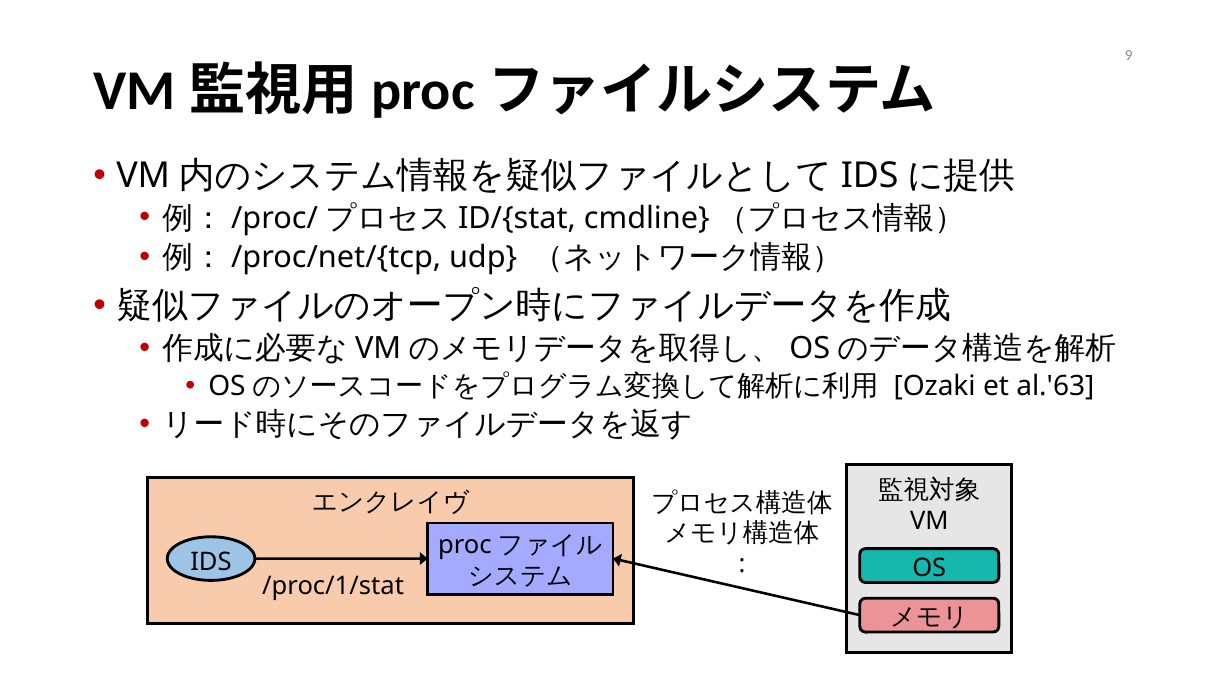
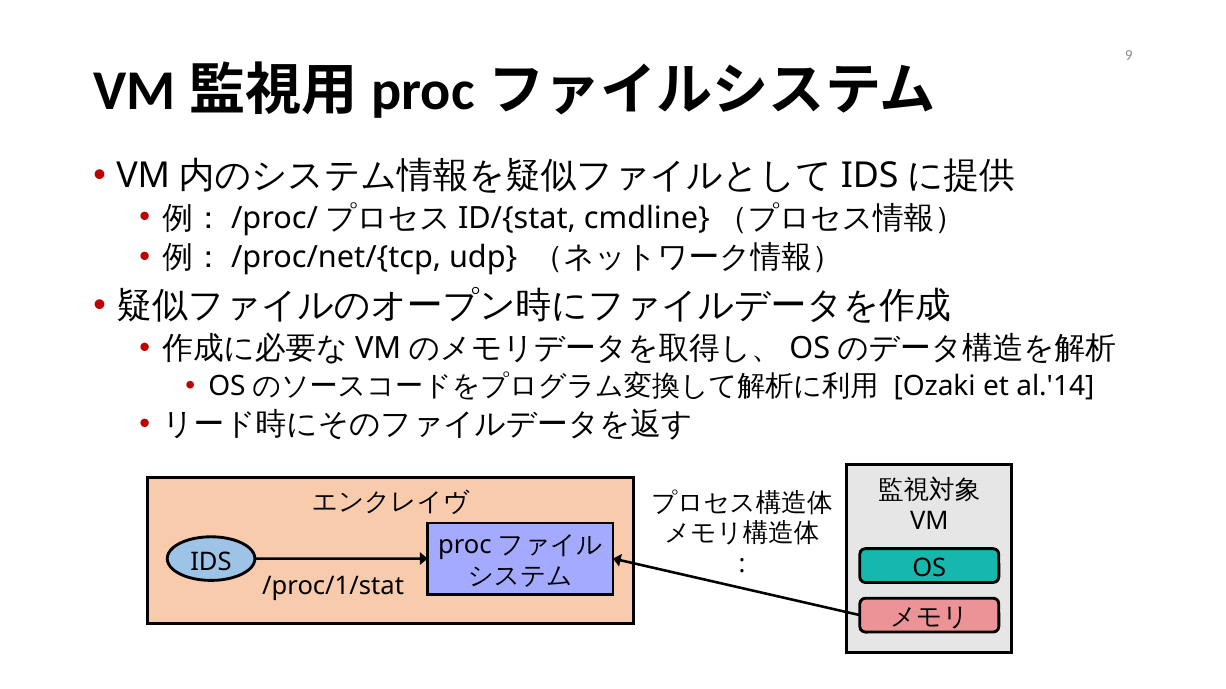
al.'63: al.'63 -> al.'14 (1055, 387)
